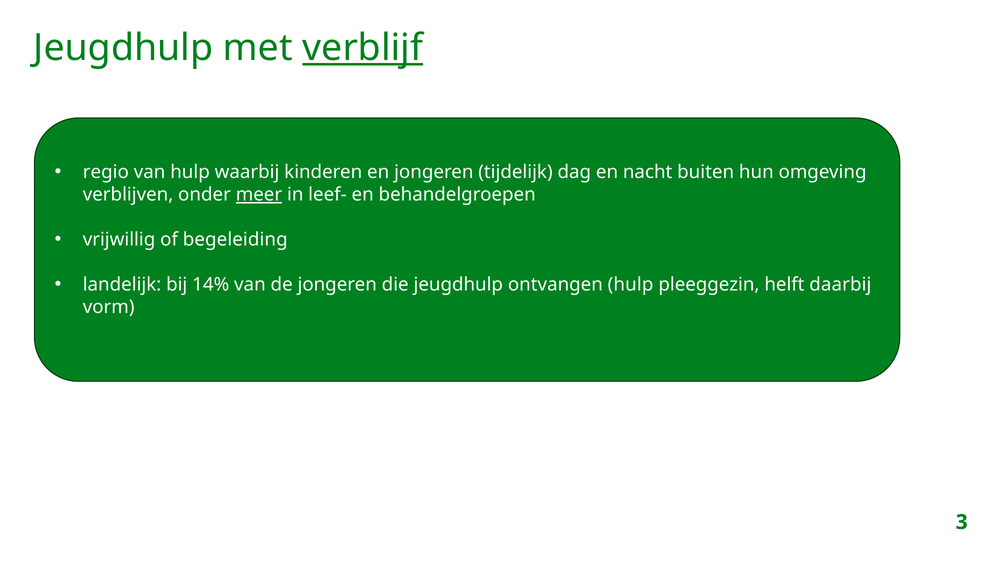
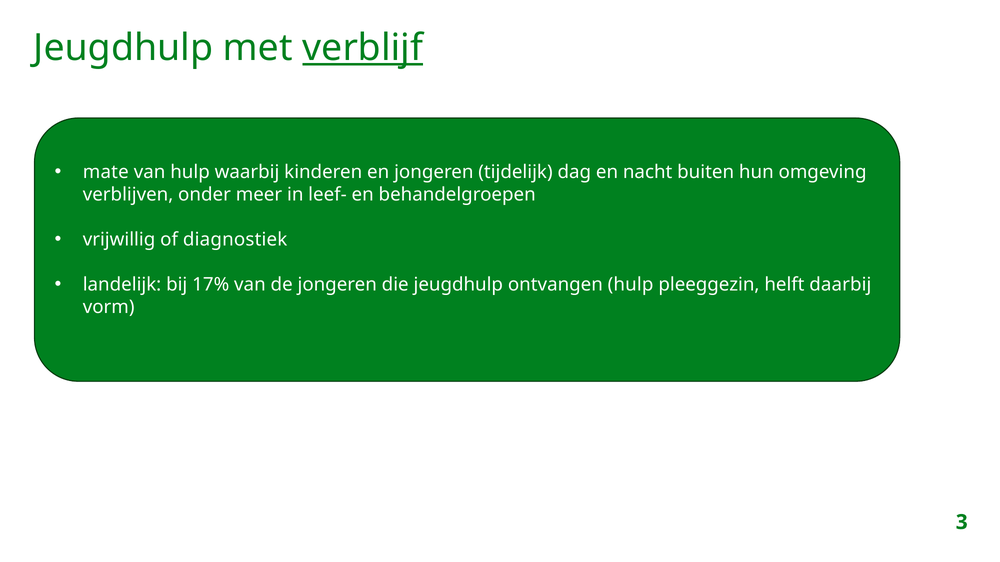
regio: regio -> mate (106, 172)
meer underline: present -> none (259, 195)
begeleiding: begeleiding -> diagnostiek (235, 240)
14%: 14% -> 17% (211, 285)
